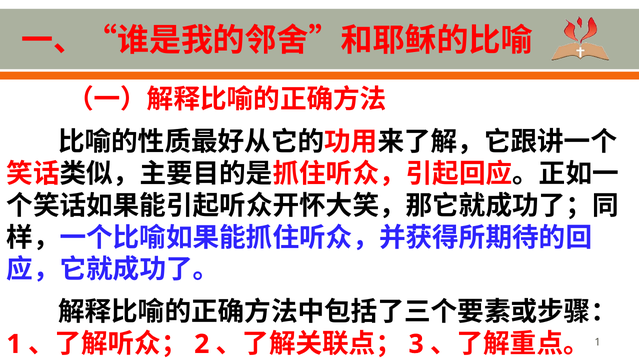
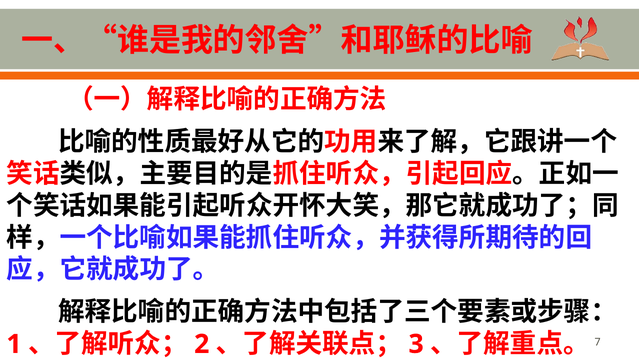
1: 1 -> 7 (598, 343)
